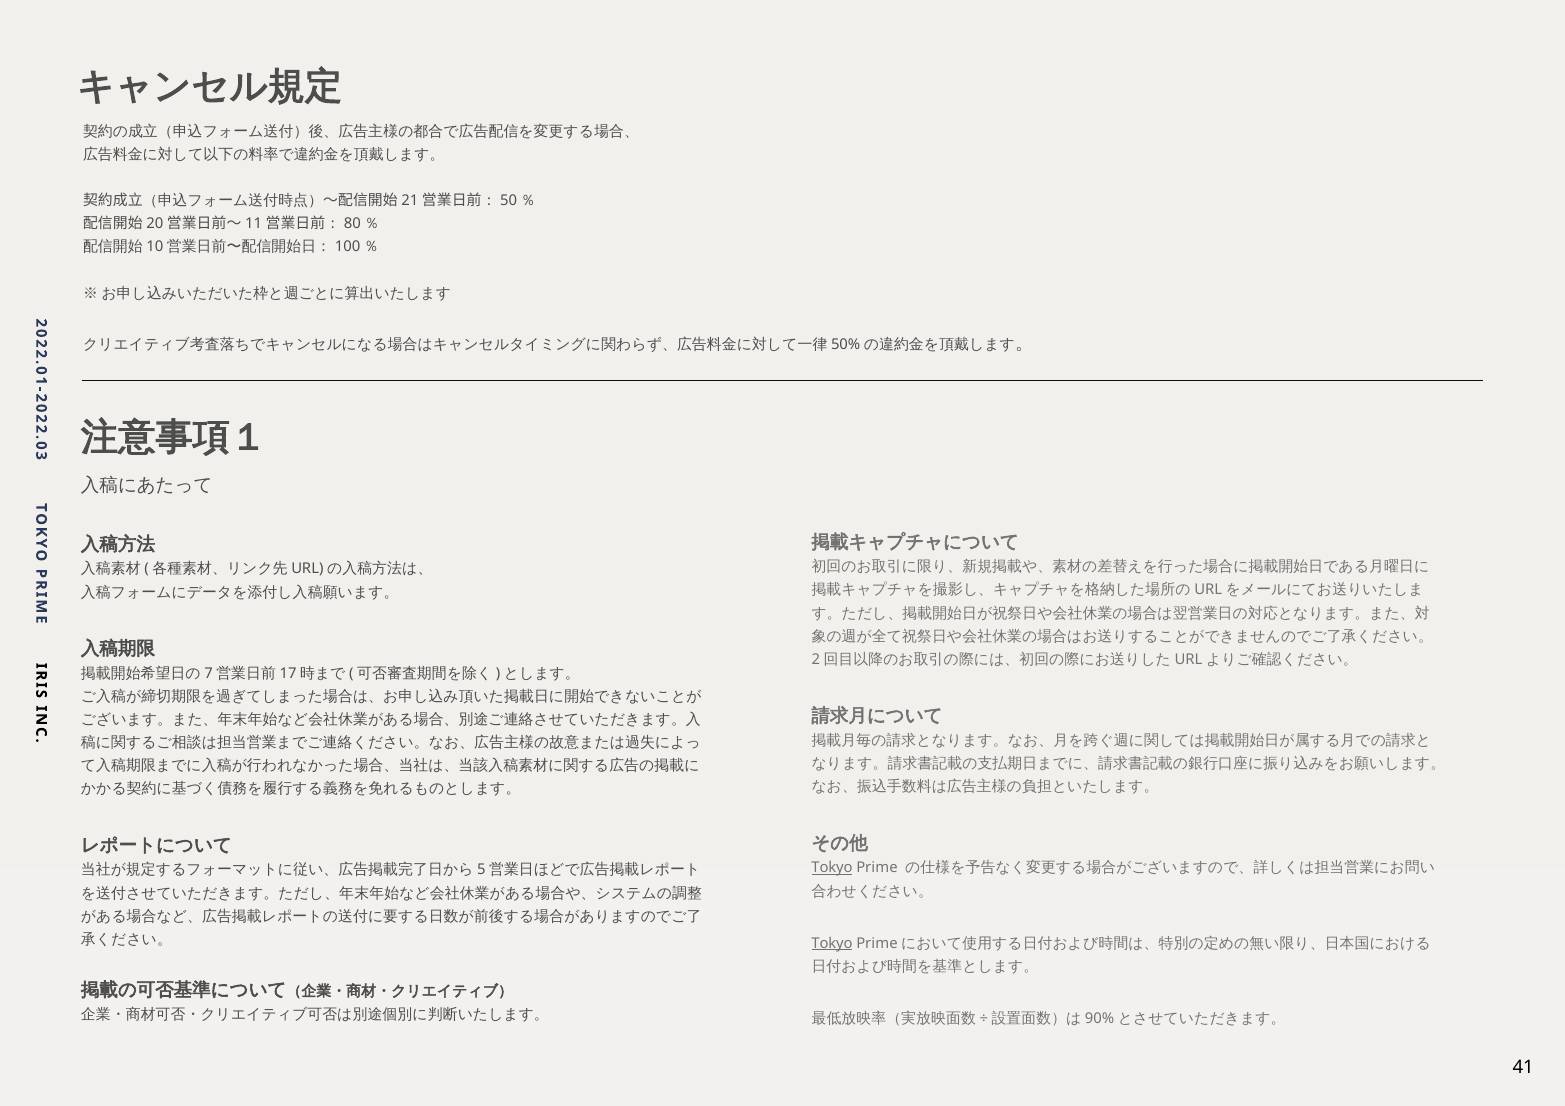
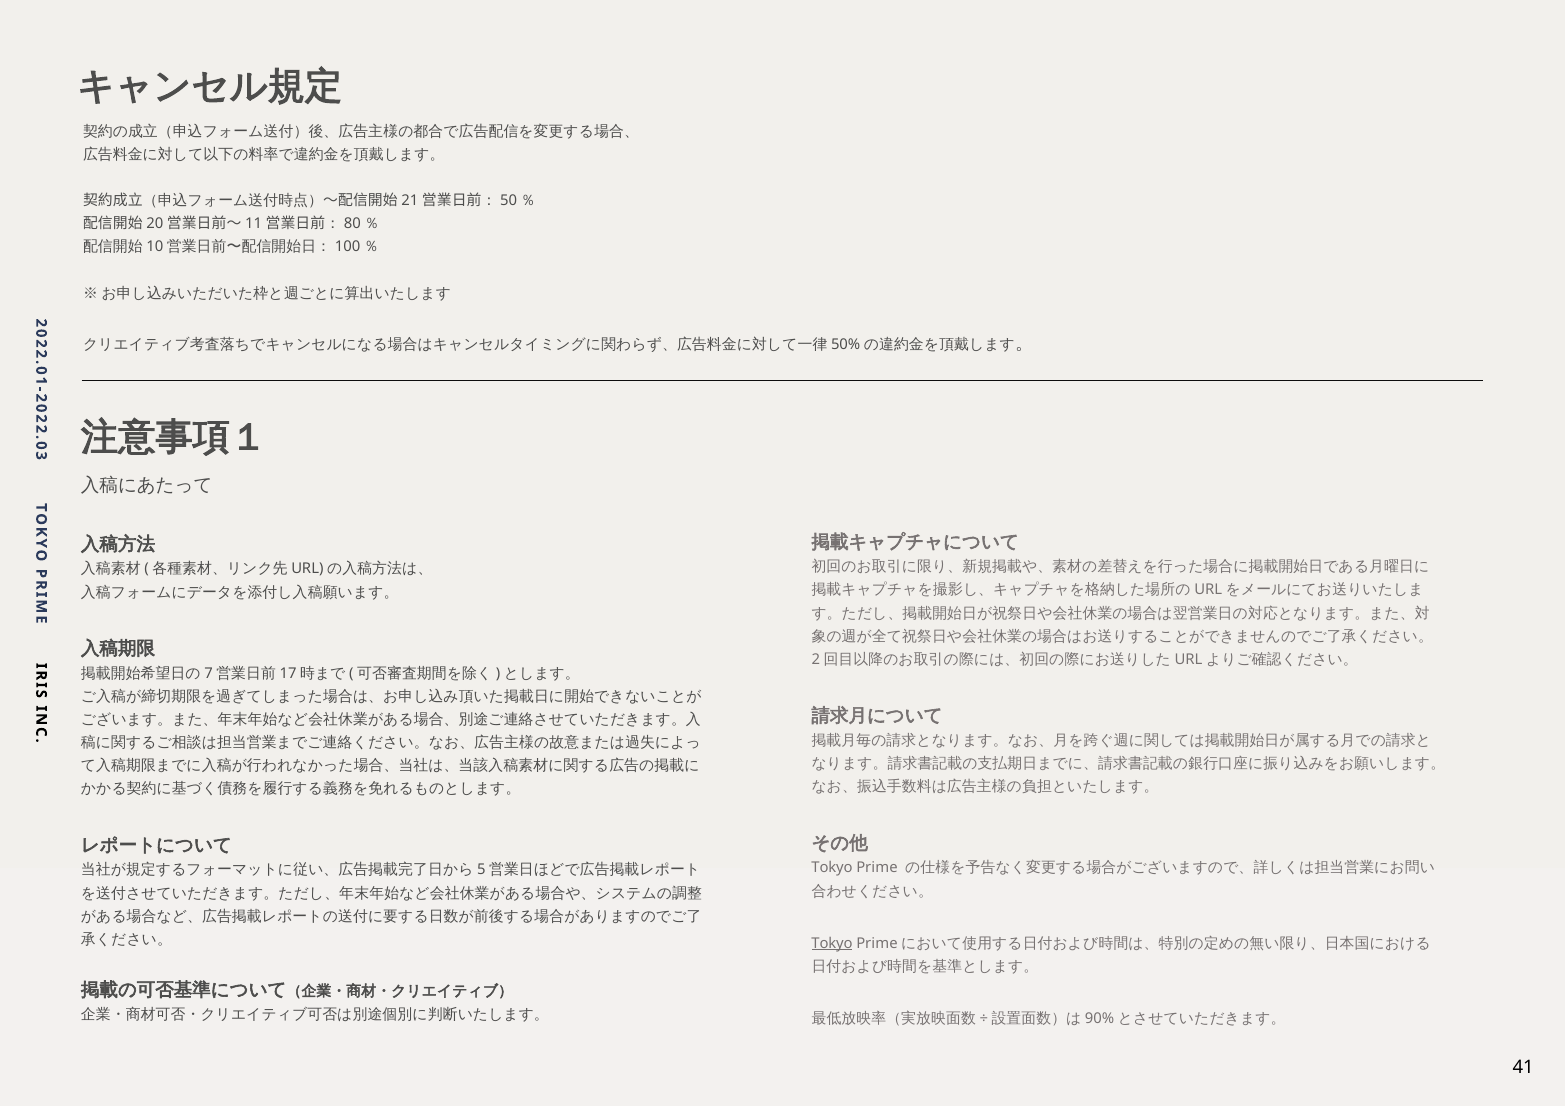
Tokyo underline: present -> none (832, 868)
